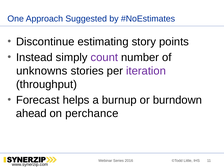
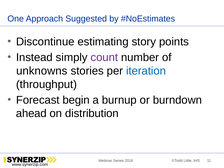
iteration colour: purple -> blue (146, 71)
helps: helps -> begin (76, 100)
perchance: perchance -> distribution (92, 113)
